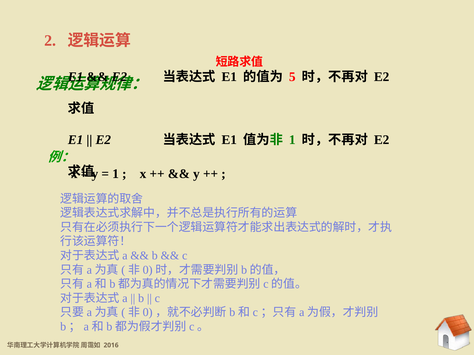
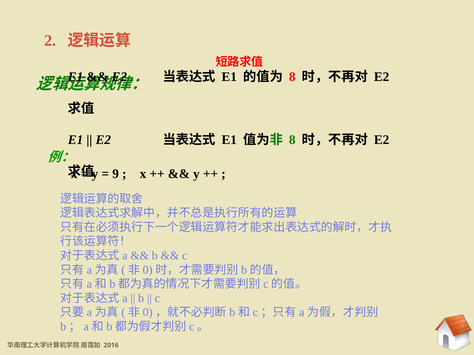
5: 5 -> 8 (292, 77)
1: 1 -> 8 (292, 140)
1: 1 -> 9 (116, 174)
